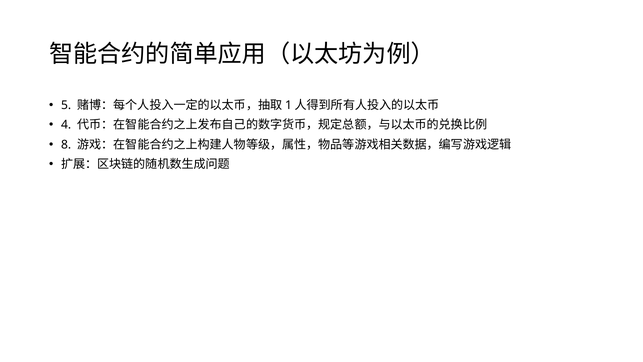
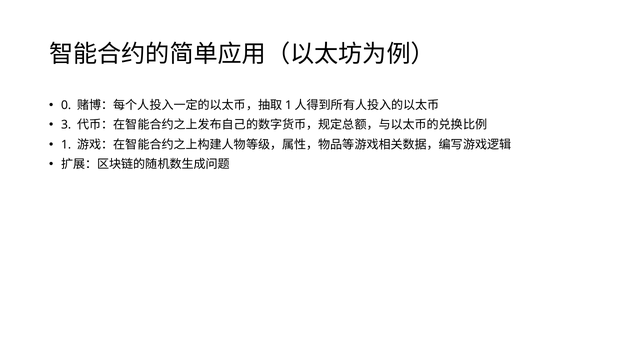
5: 5 -> 0 (66, 105)
4: 4 -> 3 (66, 125)
8: 8 -> 1 (66, 145)
